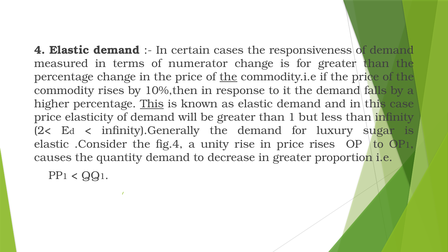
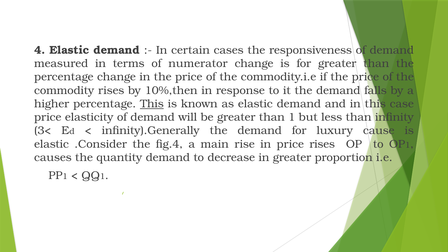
the underline: present -> none (228, 77)
2<: 2< -> 3< (43, 131)
sugar: sugar -> cause (379, 131)
unity: unity -> main (215, 144)
